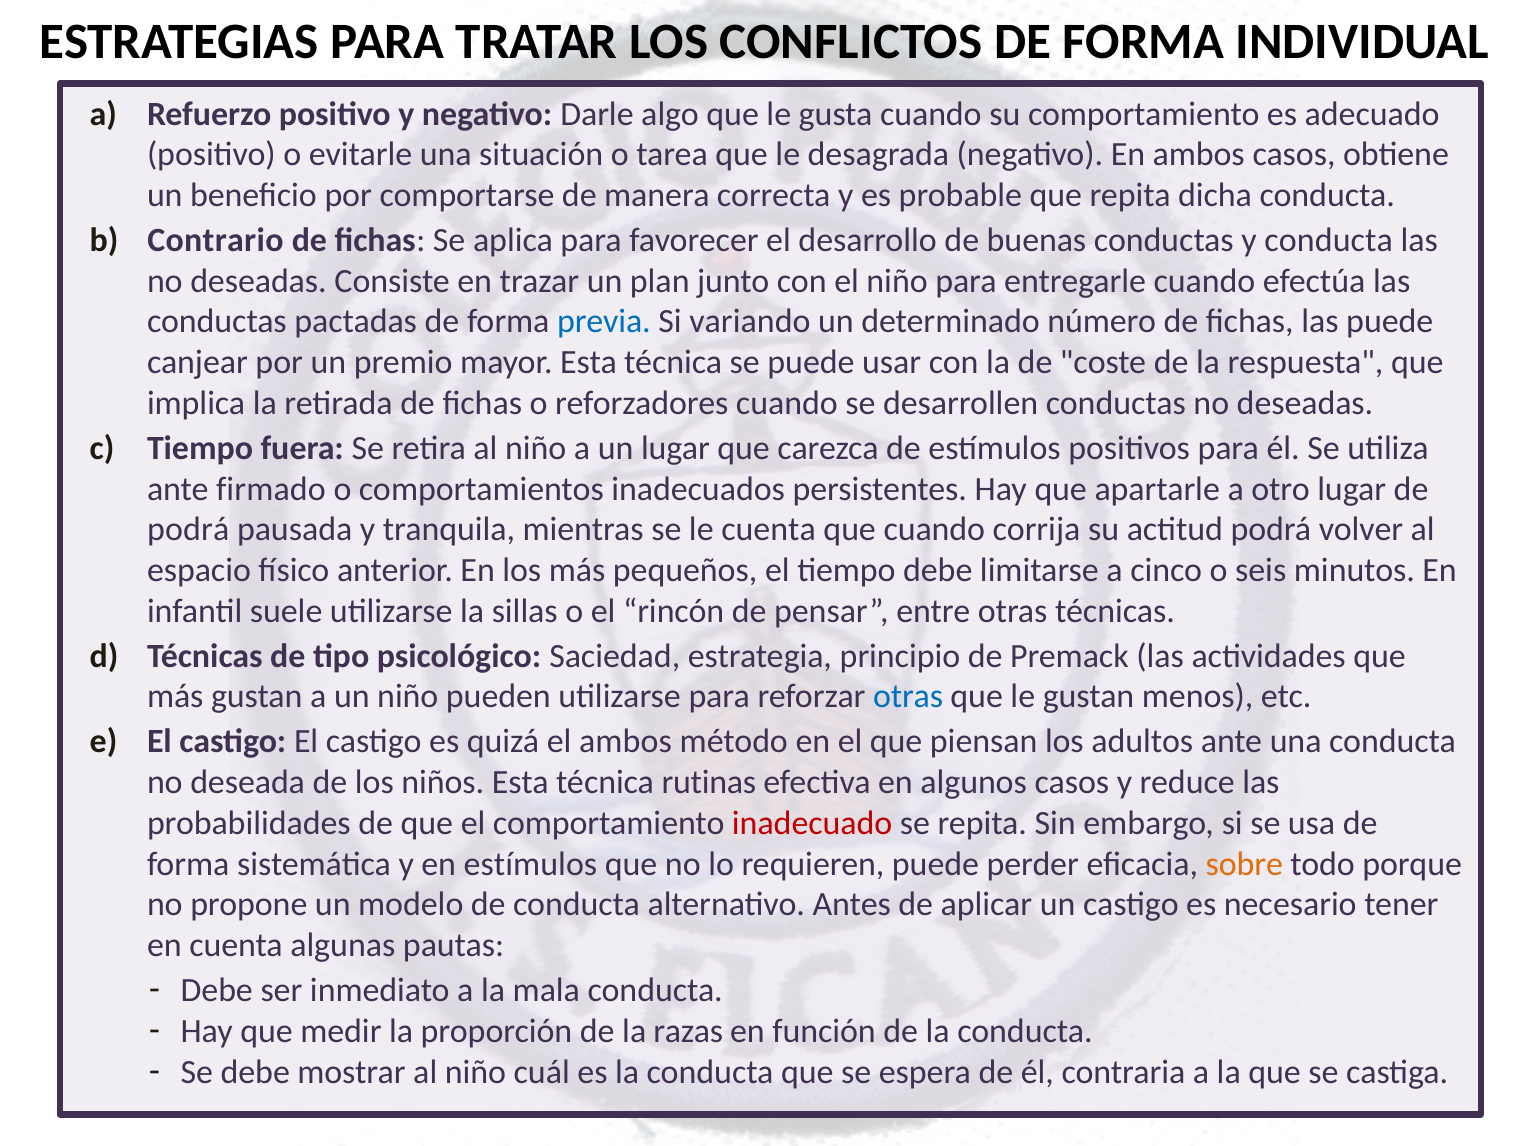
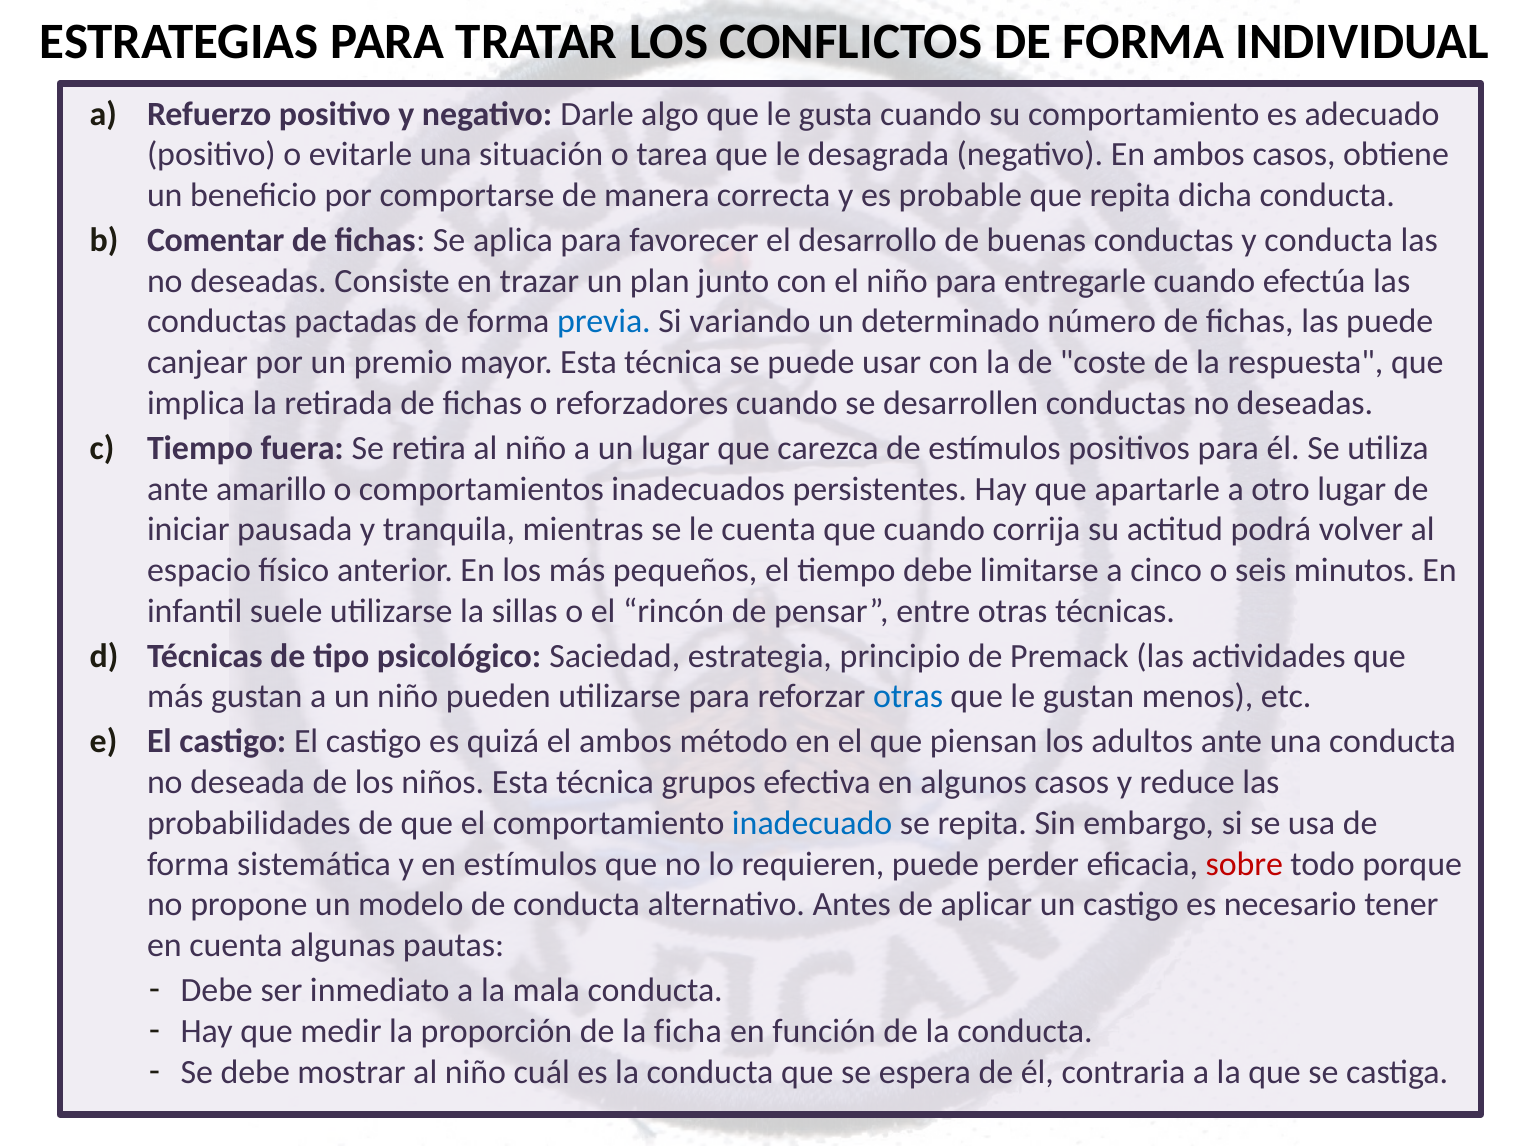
Contrario: Contrario -> Comentar (216, 240)
firmado: firmado -> amarillo (271, 489)
podrá: podrá -> iniciar (188, 530)
rutinas: rutinas -> grupos (709, 783)
inadecuado colour: red -> blue (812, 824)
sobre colour: orange -> red (1244, 865)
razas: razas -> ficha (688, 1032)
